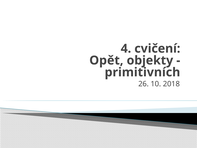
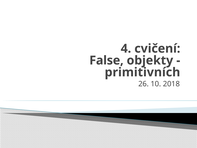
Opět: Opět -> False (106, 60)
